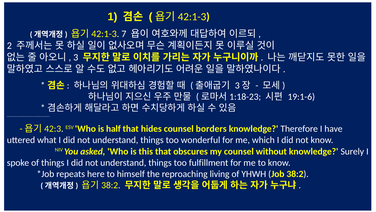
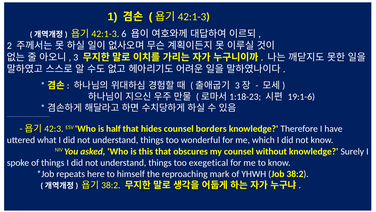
7: 7 -> 6 (124, 34)
fulfillment: fulfillment -> exegetical (209, 162)
living: living -> mark (220, 174)
